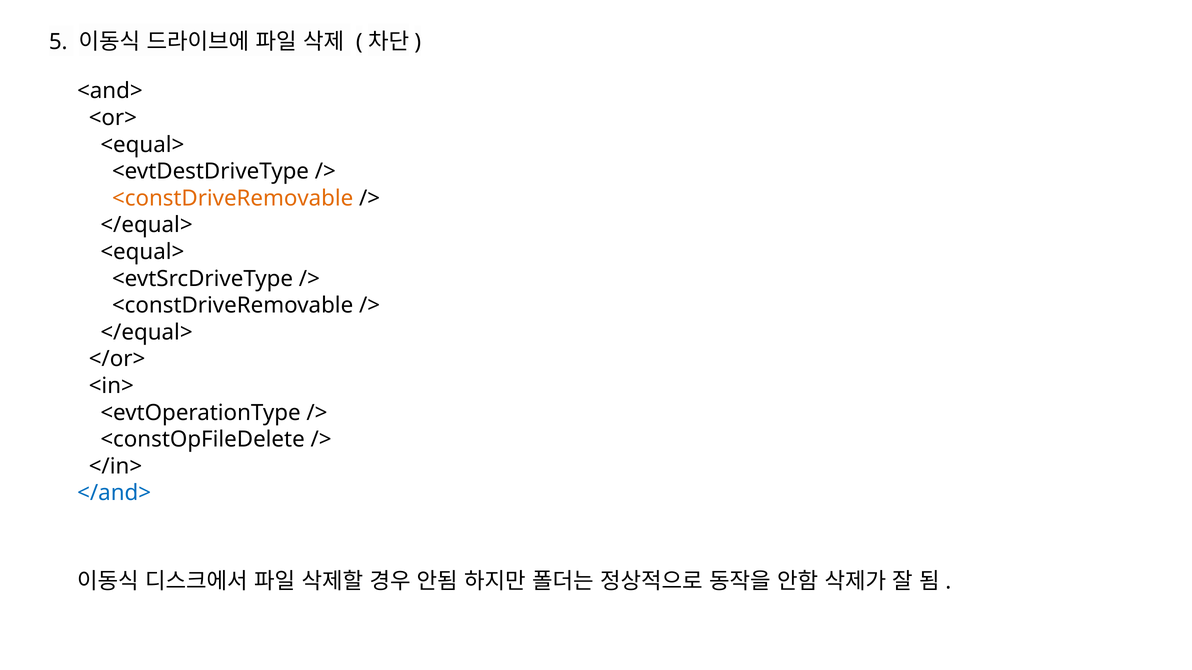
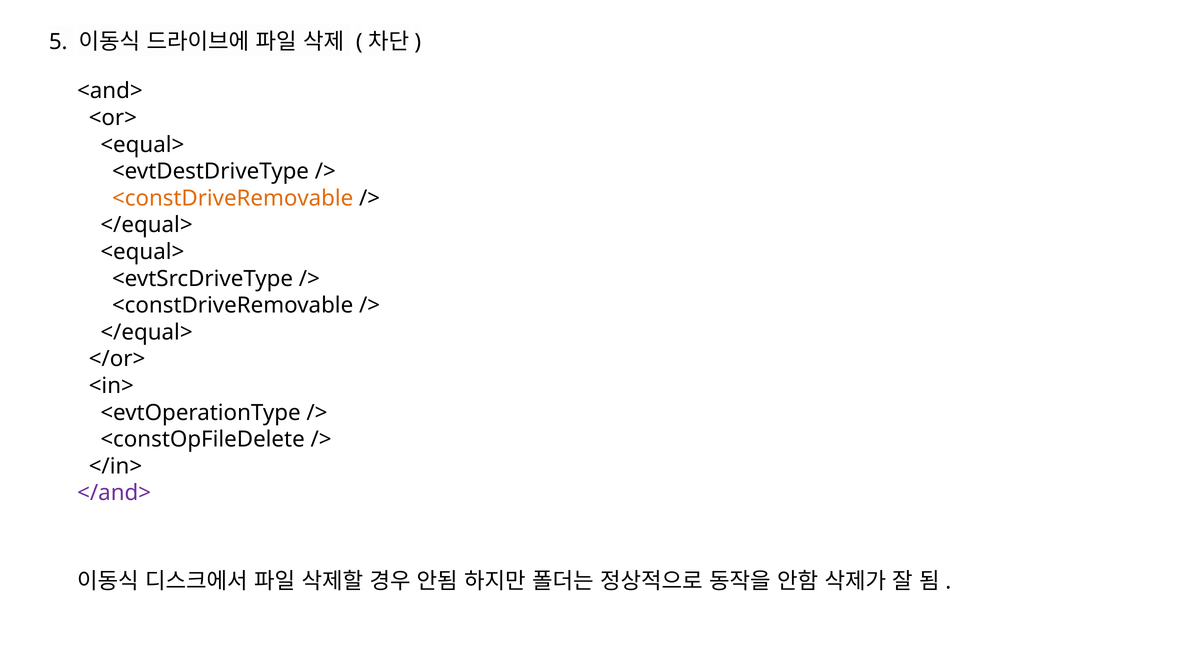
</and> colour: blue -> purple (114, 493)
